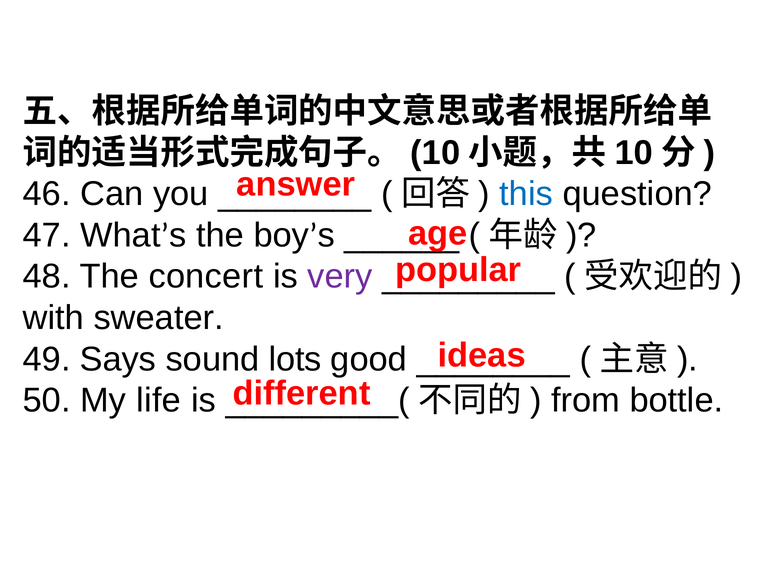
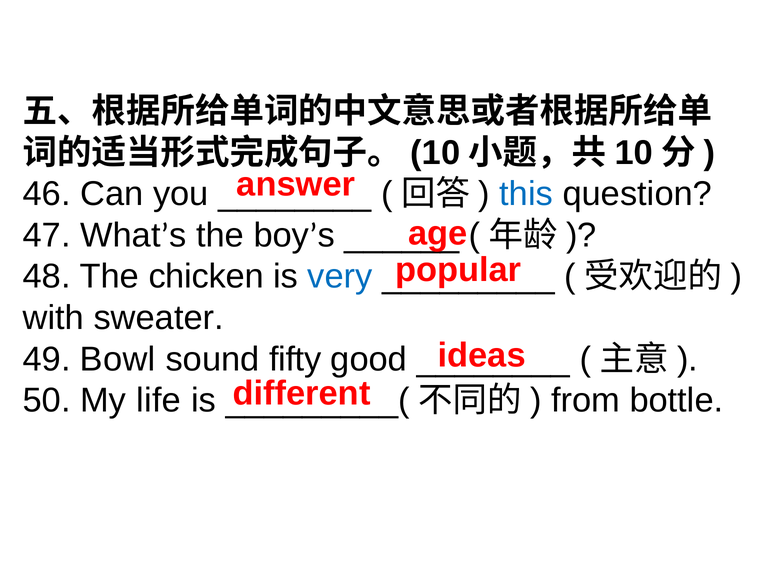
concert: concert -> chicken (206, 277)
very colour: purple -> blue (340, 277)
Says: Says -> Bowl (118, 359)
lots: lots -> fifty (295, 359)
